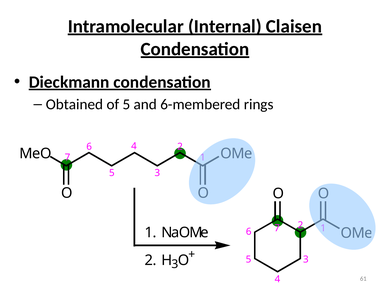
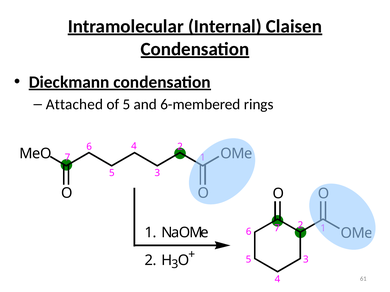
Obtained: Obtained -> Attached (74, 105)
